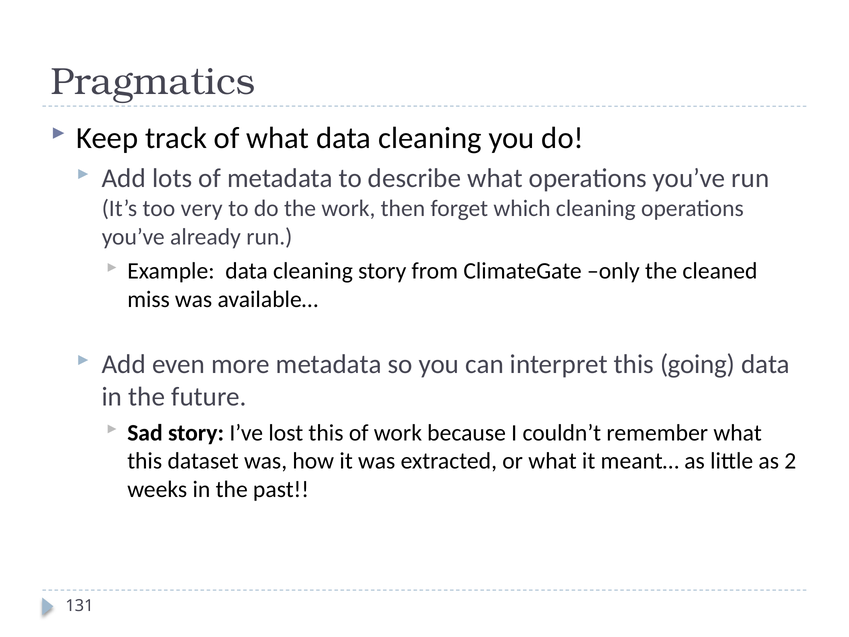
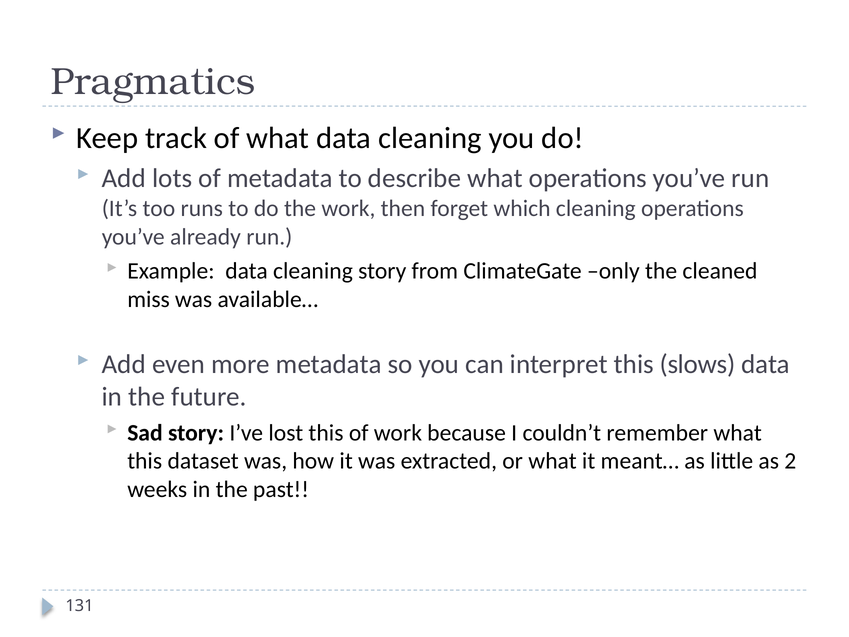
very: very -> runs (202, 208)
going: going -> slows (698, 364)
